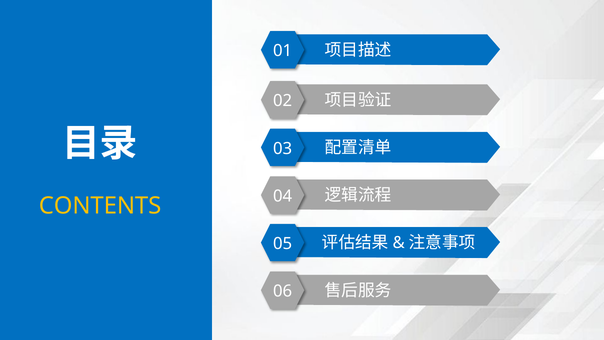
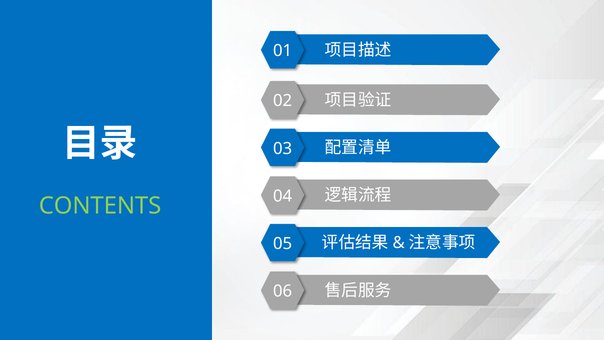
CONTENTS colour: yellow -> light green (100, 206)
